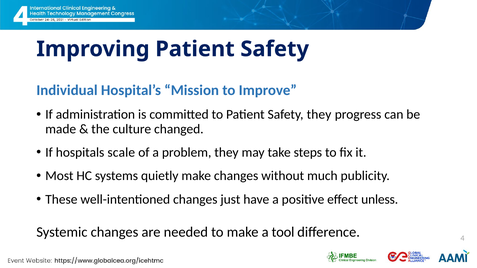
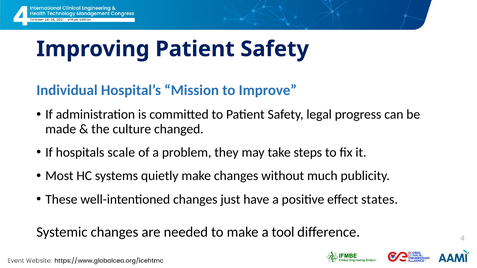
Safety they: they -> legal (319, 115)
unless: unless -> states (380, 200)
